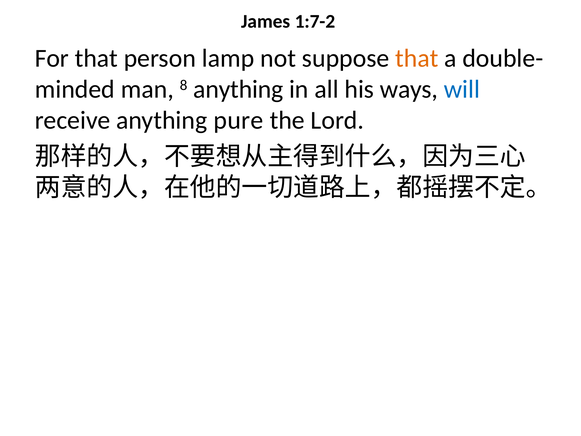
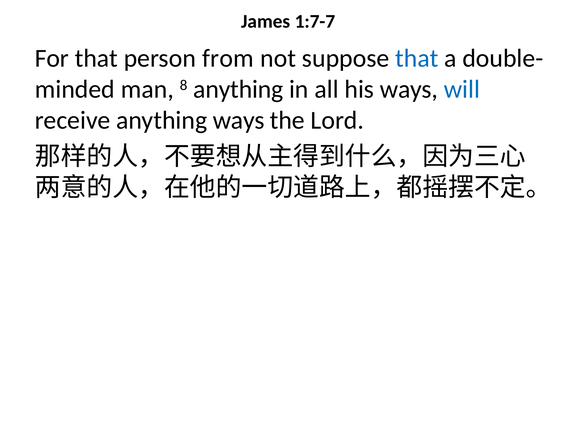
1:7-2: 1:7-2 -> 1:7-7 (315, 21)
lamp: lamp -> from (228, 58)
that colour: orange -> blue (417, 58)
anything pure: pure -> ways (239, 120)
